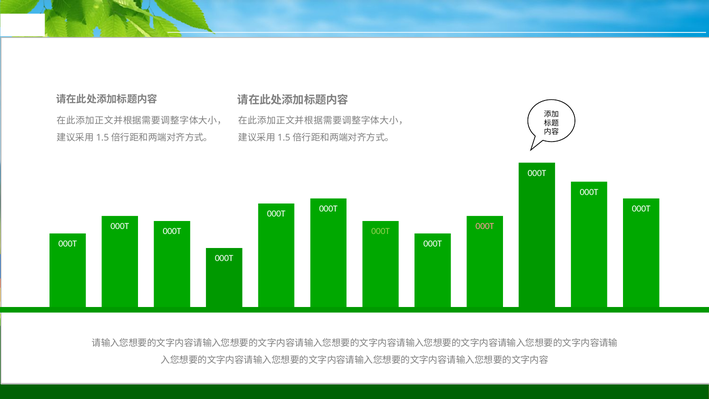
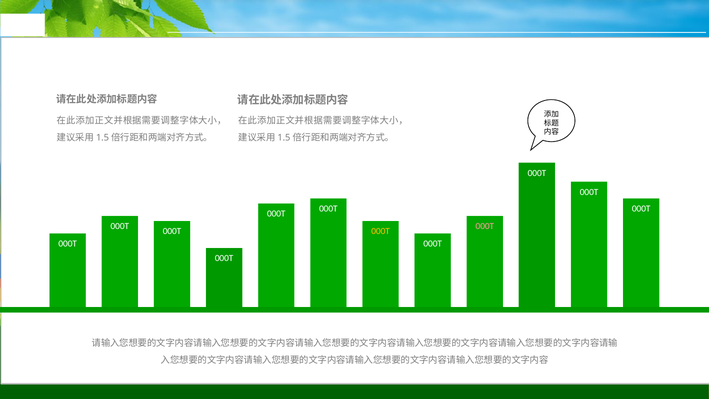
000T colour: light green -> yellow (381, 231)
